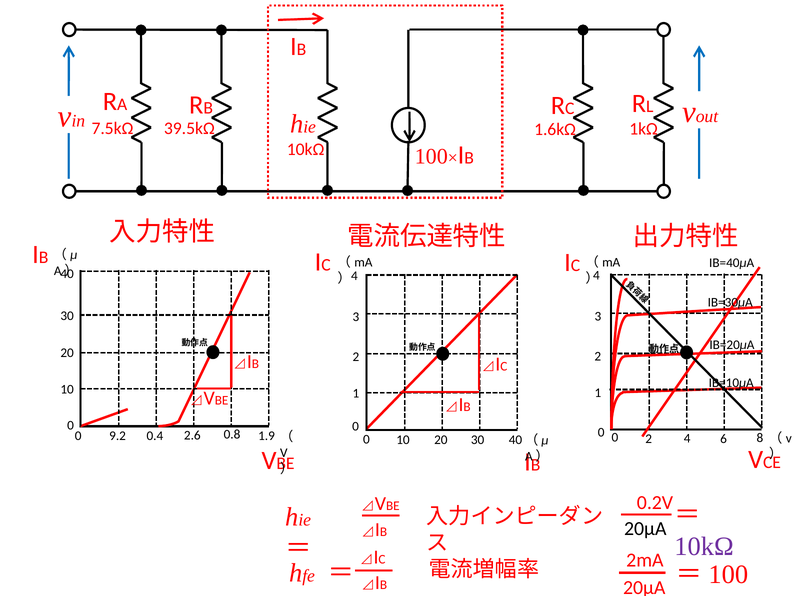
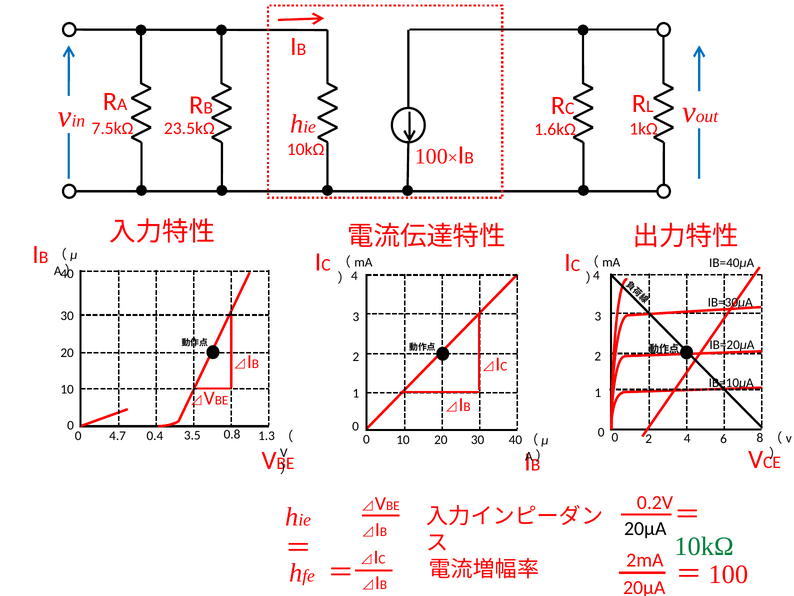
39.5kΩ: 39.5kΩ -> 23.5kΩ (189, 128)
2.6: 2.6 -> 3.5 (192, 435)
1.9: 1.9 -> 1.3 (267, 435)
9.2: 9.2 -> 4.7 (118, 436)
10kΩ colour: purple -> green (704, 546)
